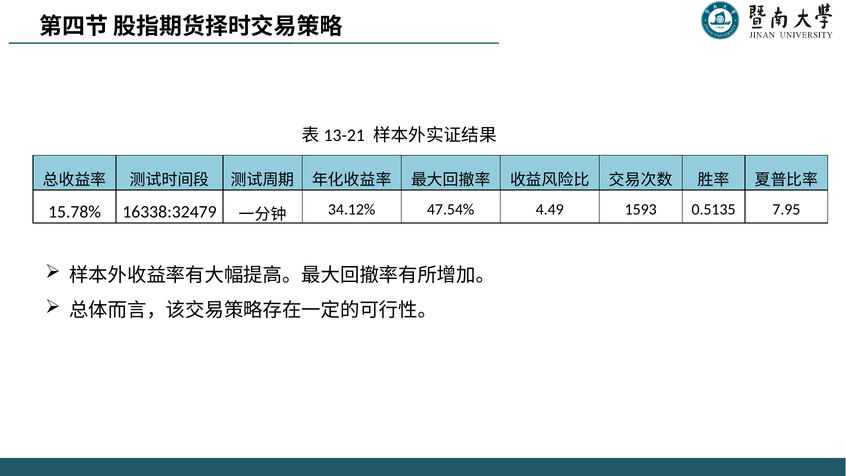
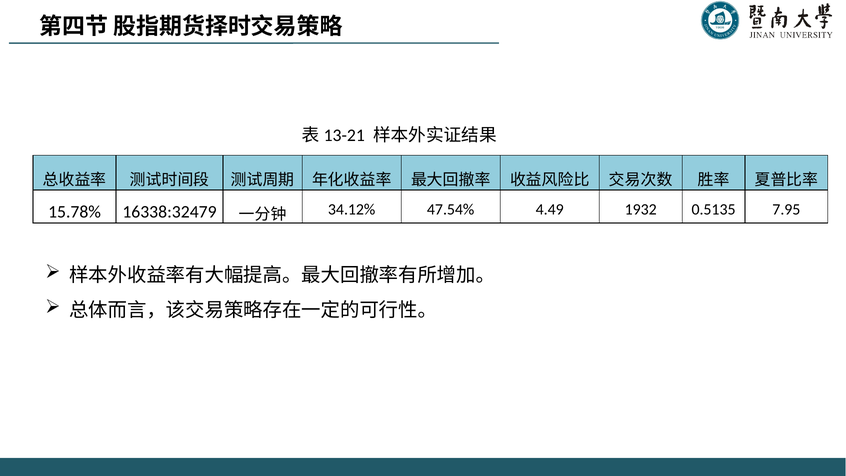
1593: 1593 -> 1932 (641, 210)
